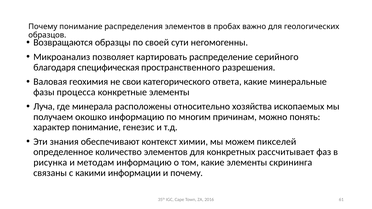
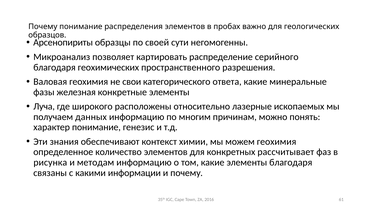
Возвращаются: Возвращаются -> Арсенопириты (63, 43)
специфическая: специфическая -> геохимических (108, 67)
процесса: процесса -> железная (76, 92)
минерала: минерала -> широкого (92, 107)
хозяйства: хозяйства -> лазерные (252, 107)
окошко: окошко -> данных (91, 117)
можем пикселей: пикселей -> геохимия (277, 142)
элементы скрининга: скрининга -> благодаря (291, 163)
